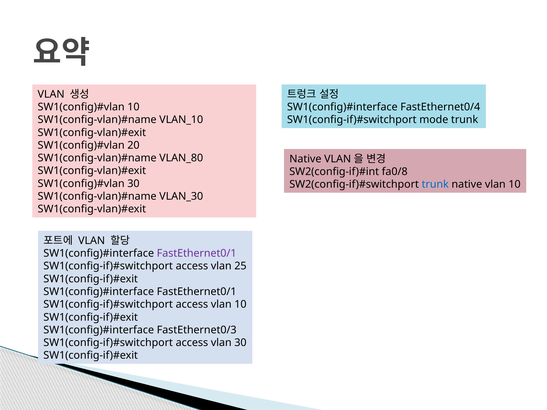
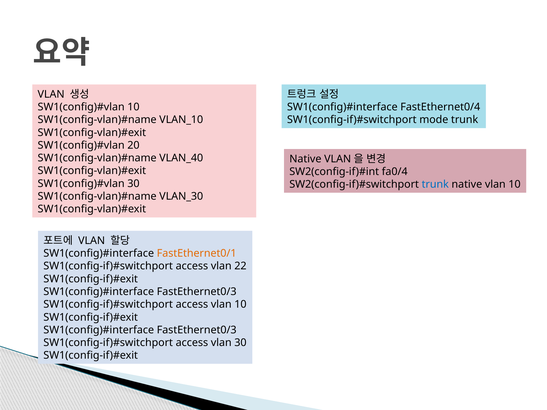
VLAN_80: VLAN_80 -> VLAN_40 (181, 158)
fa0/8: fa0/8 -> fa0/4 (395, 172)
FastEthernet0/1 colour: purple -> orange (197, 254)
25: 25 -> 22 (240, 266)
FastEthernet0/1: FastEthernet0/1 -> FastEthernet0/3 (197, 292)
